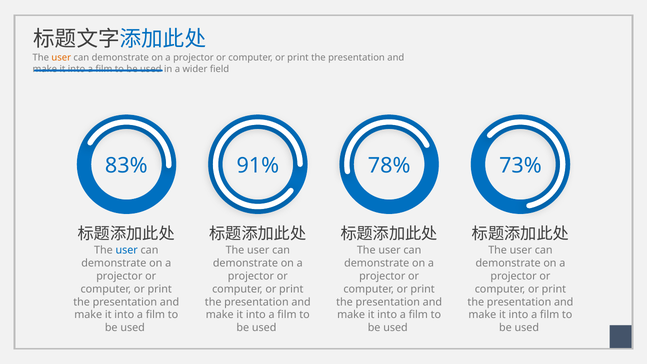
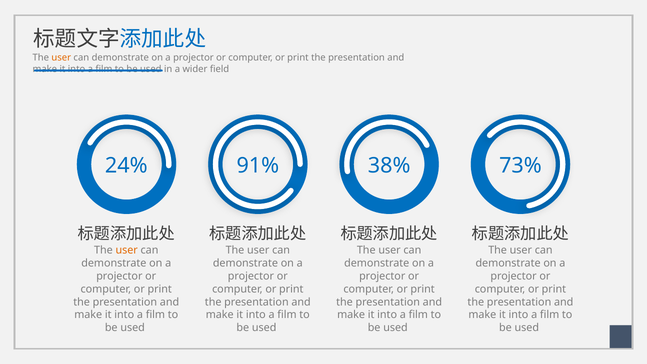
83%: 83% -> 24% (126, 166)
78%: 78% -> 38% (389, 166)
user colour: blue -> orange (127, 250)
